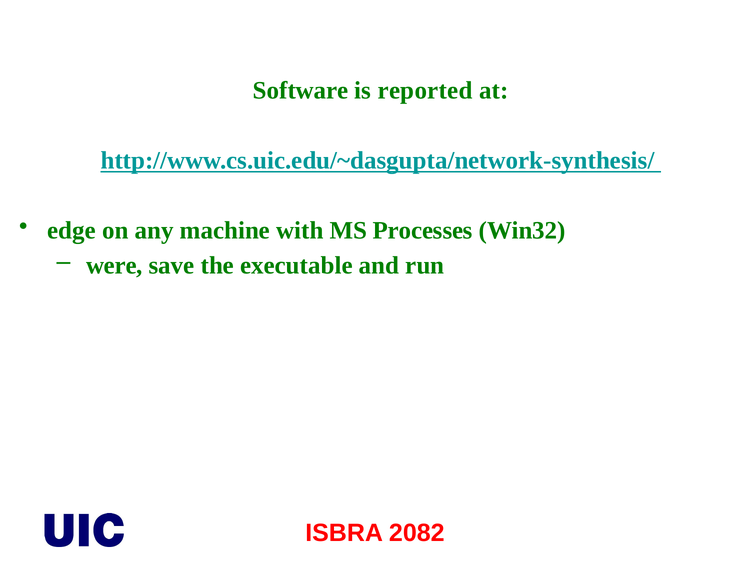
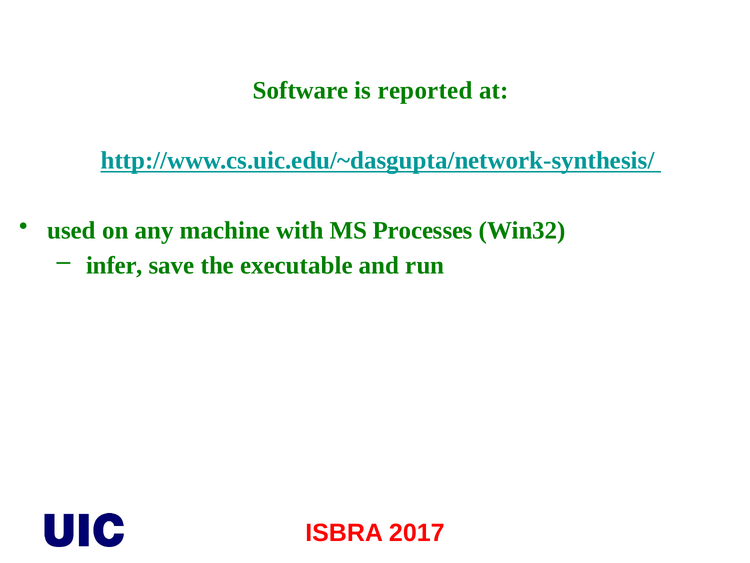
edge: edge -> used (72, 230)
were: were -> infer (114, 265)
2082: 2082 -> 2017 (417, 533)
